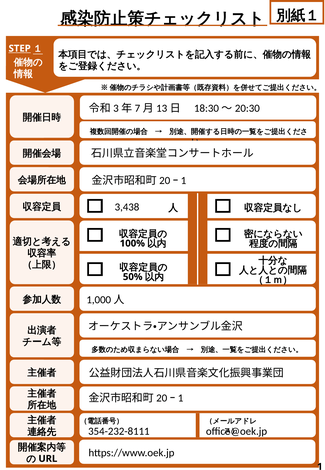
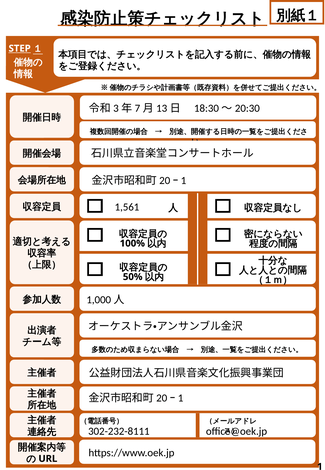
3,438: 3,438 -> 1,561 (127, 207)
354-232-8111: 354-232-8111 -> 302-232-8111 (119, 431)
